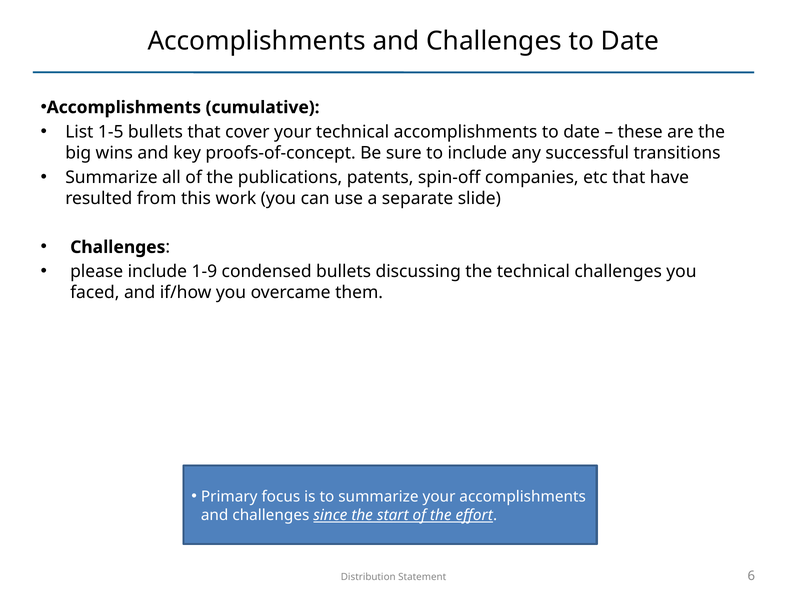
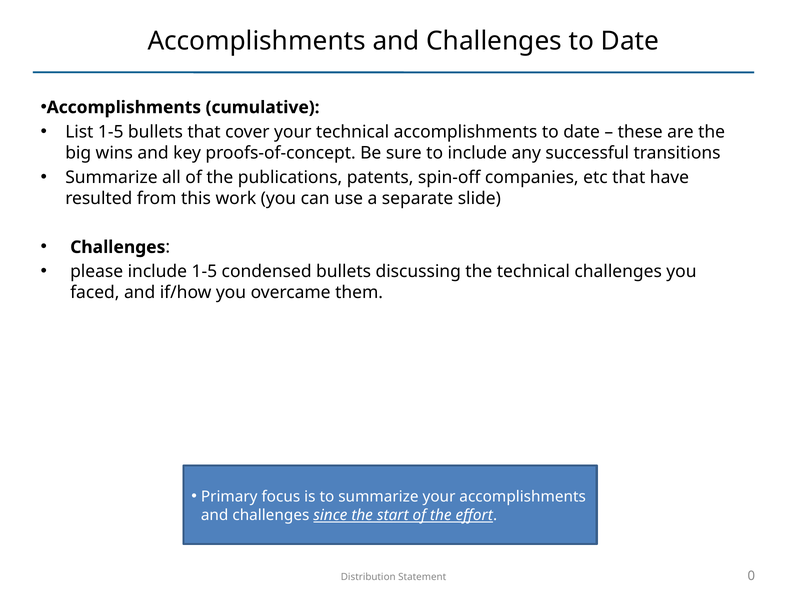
include 1-9: 1-9 -> 1-5 (204, 272)
6: 6 -> 0 (751, 576)
